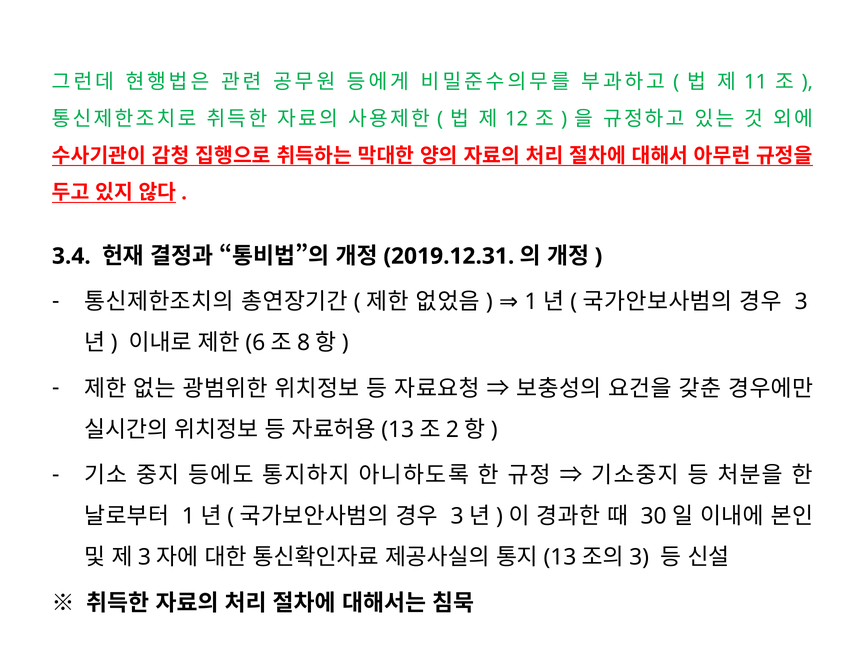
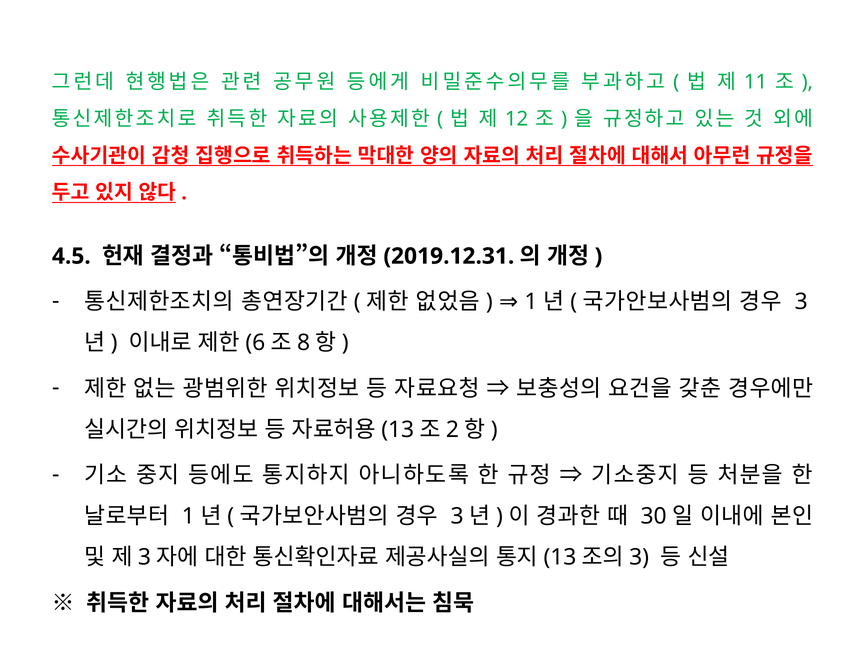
3.4: 3.4 -> 4.5 (71, 256)
